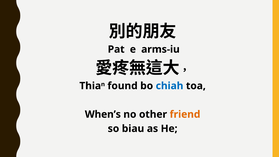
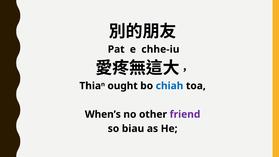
arms-iu: arms-iu -> chhe-iu (160, 49)
found: found -> ought (123, 86)
friend colour: orange -> purple (185, 114)
